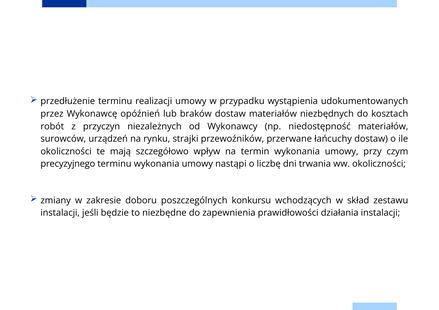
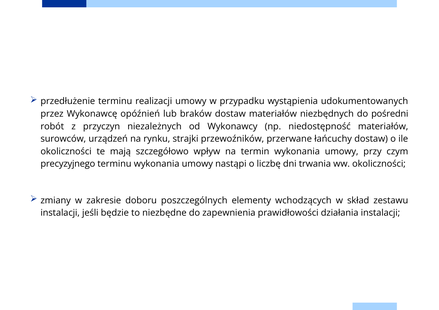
kosztach: kosztach -> pośredni (390, 114)
konkursu: konkursu -> elementy (251, 201)
